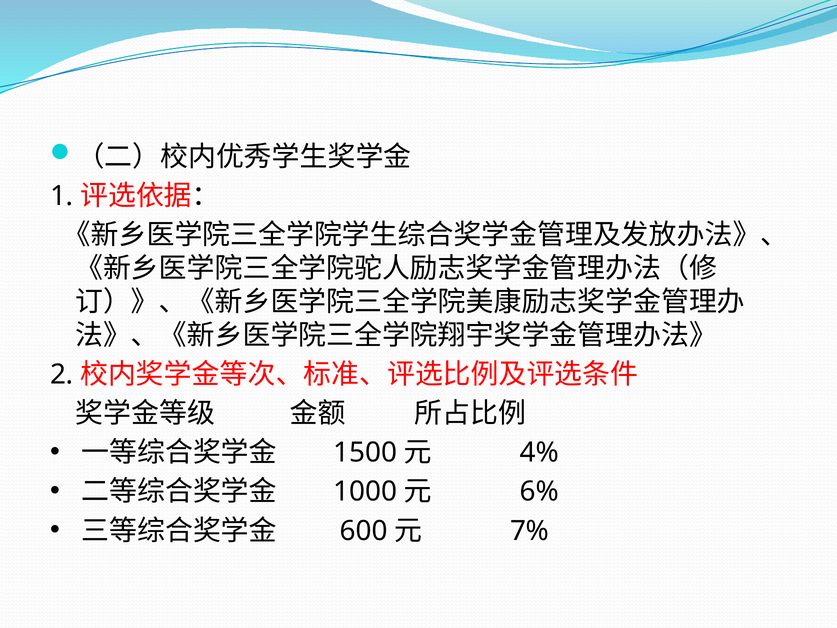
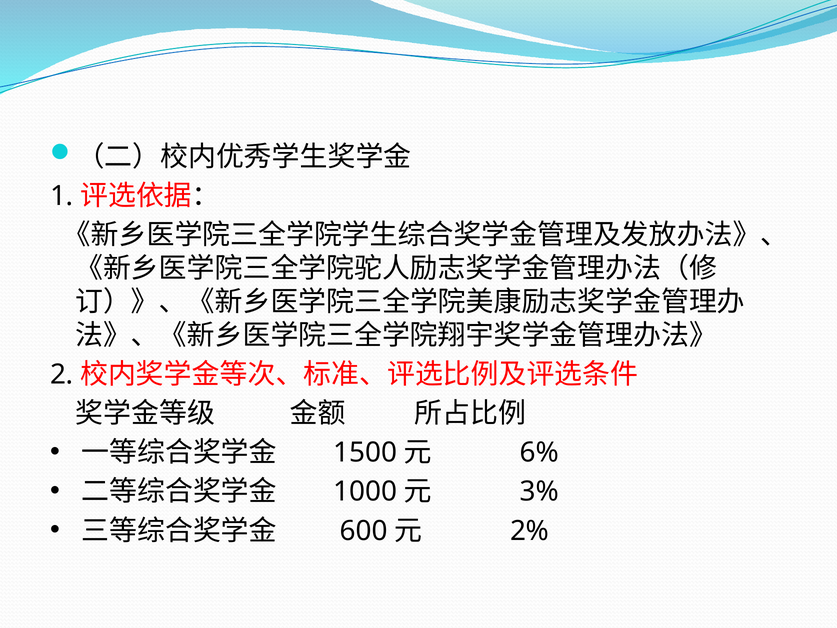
4%: 4% -> 6% (539, 452)
6%: 6% -> 3% (539, 492)
7%: 7% -> 2% (530, 531)
